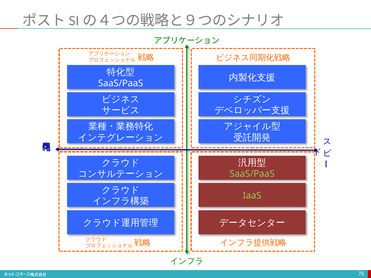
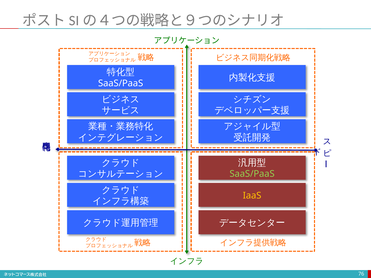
IaaS colour: light green -> yellow (252, 196)
